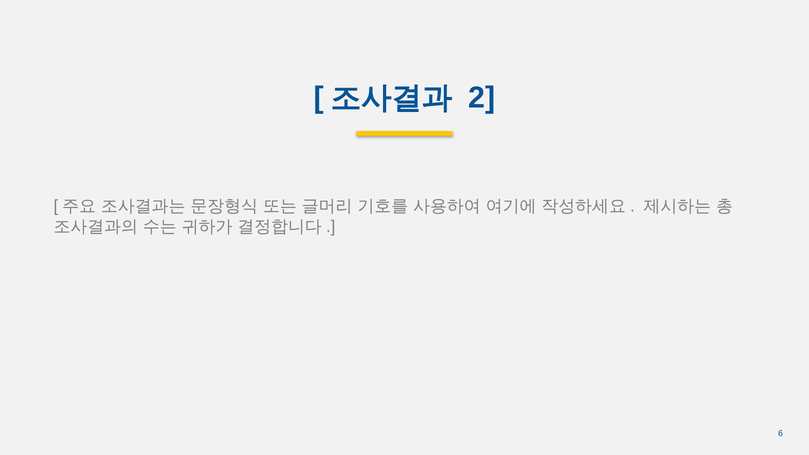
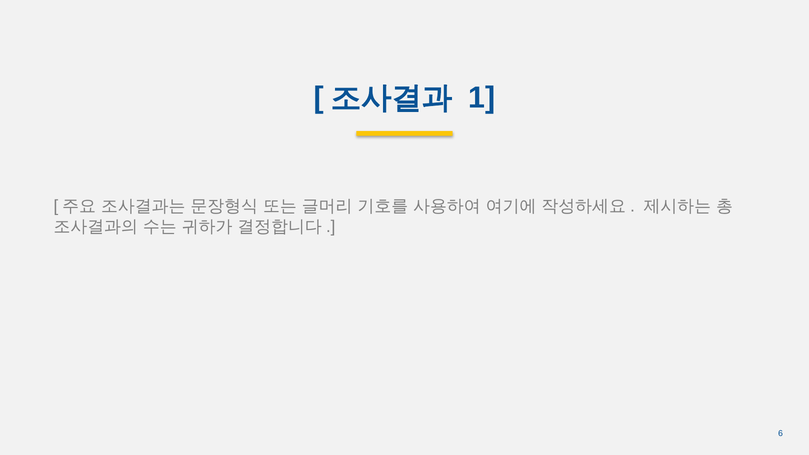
2: 2 -> 1 (482, 98)
